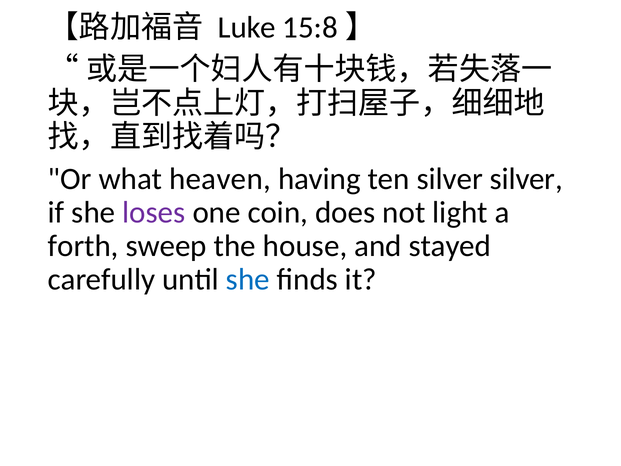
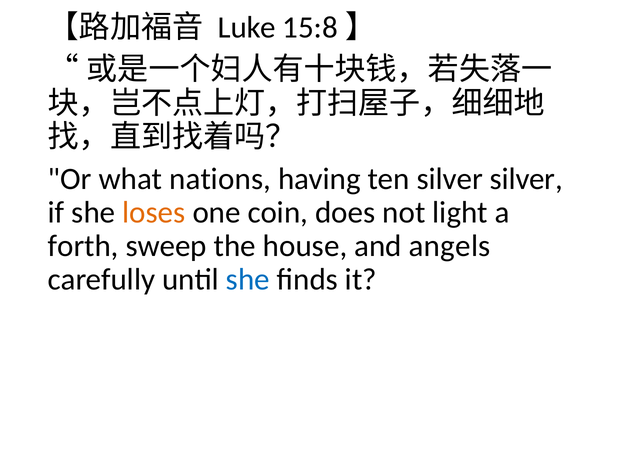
heaven: heaven -> nations (220, 179)
loses colour: purple -> orange (154, 213)
stayed: stayed -> angels (450, 246)
